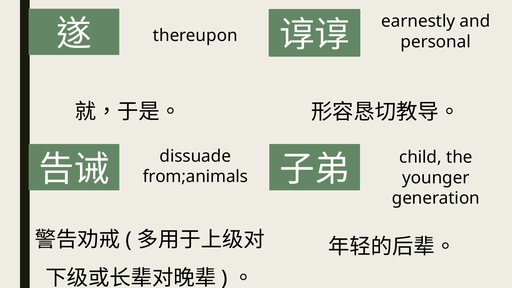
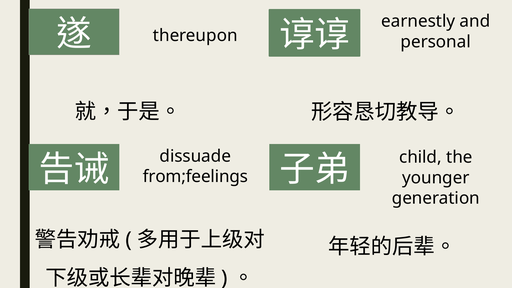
from;animals: from;animals -> from;feelings (195, 177)
